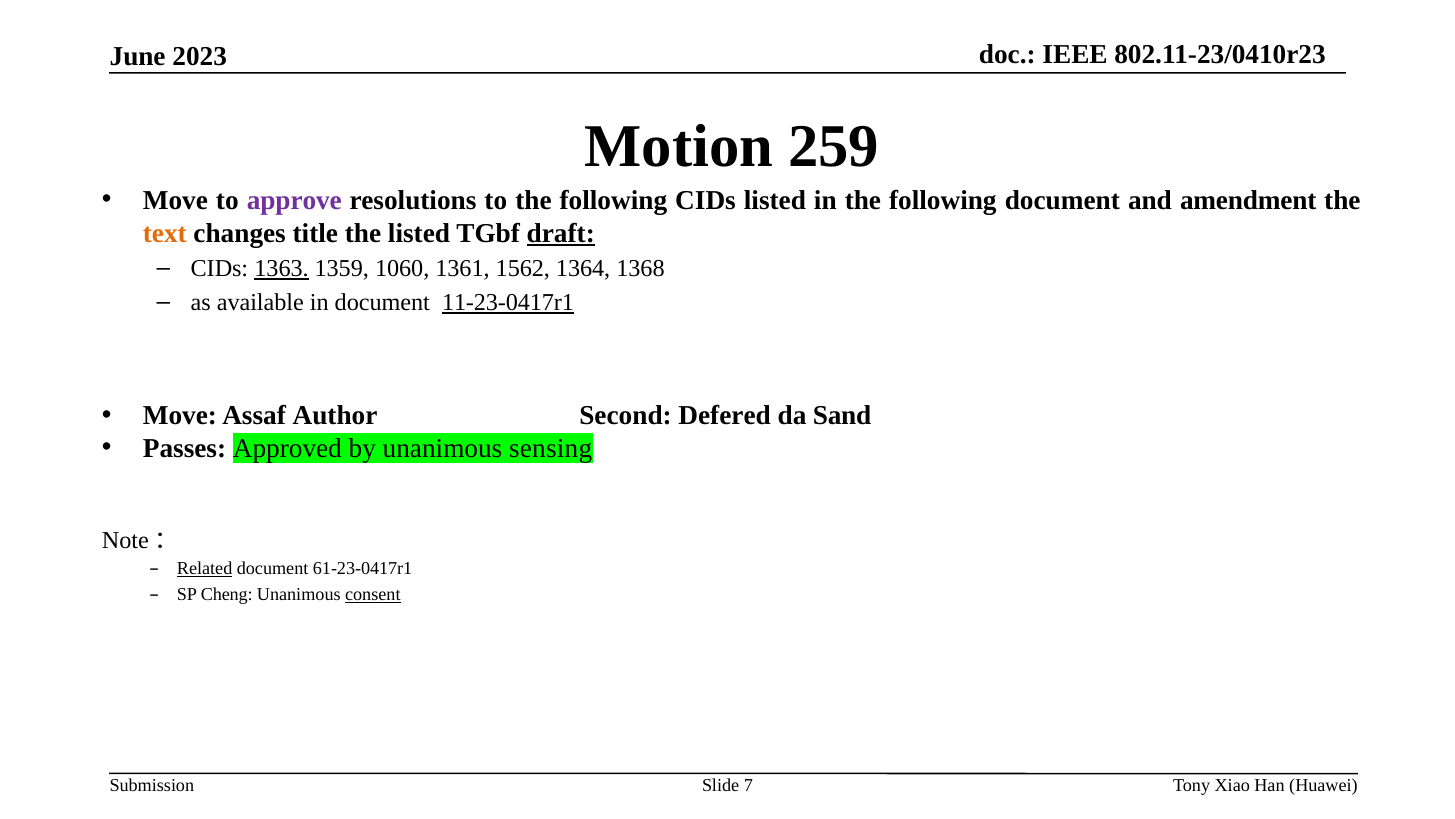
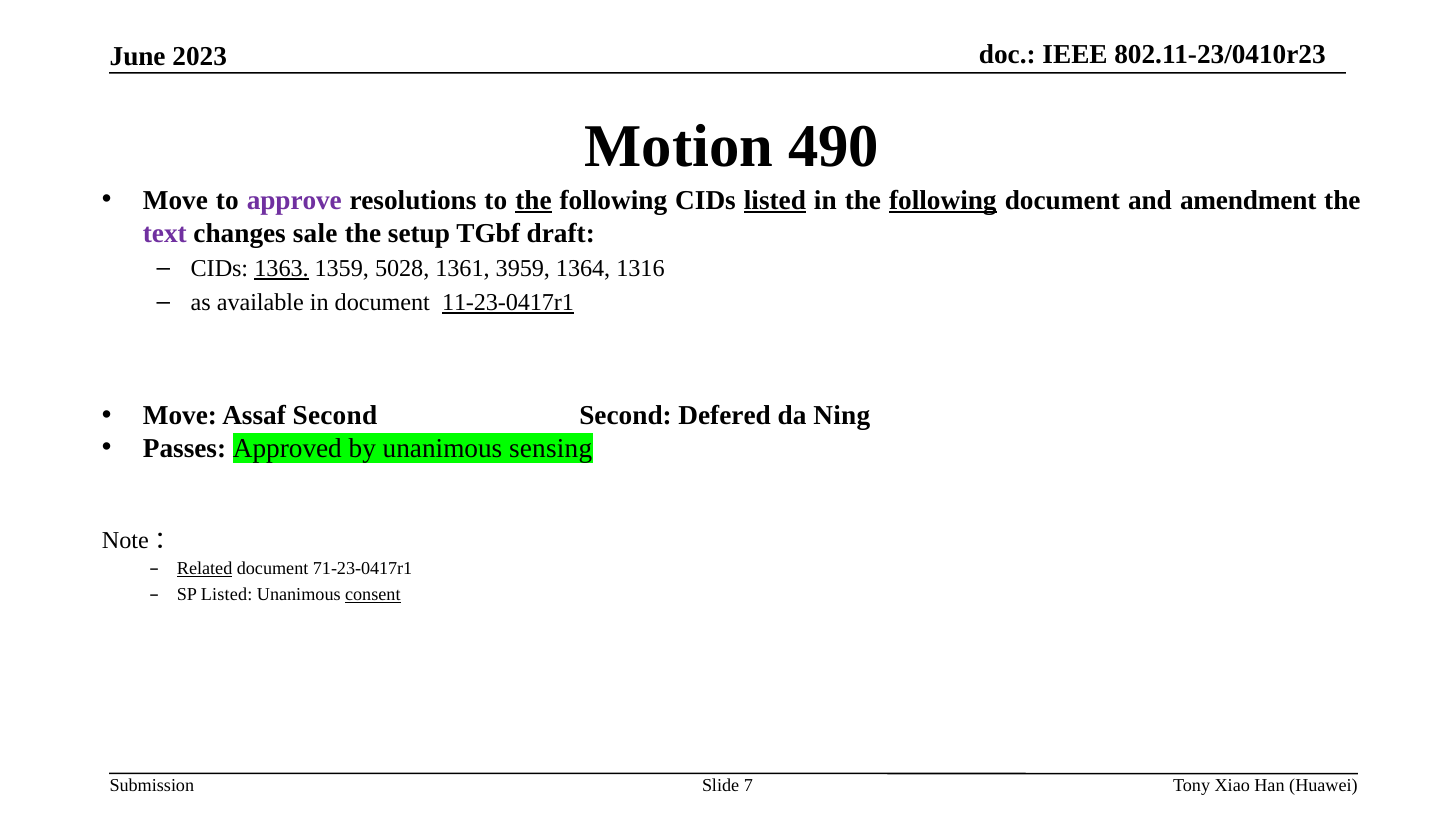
259: 259 -> 490 (834, 146)
the underline: none -> present (533, 200)
listed underline: none -> present (775, 200)
following underline: none -> present (943, 200)
text colour: orange -> purple (165, 233)
title: title -> sale (315, 233)
the listed: listed -> setup (419, 233)
draft underline: present -> none (561, 233)
1060: 1060 -> 5028 (402, 268)
1562: 1562 -> 3959 (523, 268)
1368: 1368 -> 1316 (641, 268)
Assaf Author: Author -> Second (335, 415)
Sand: Sand -> Ning (842, 415)
61-23-0417r1: 61-23-0417r1 -> 71-23-0417r1 (363, 569)
SP Cheng: Cheng -> Listed (227, 594)
